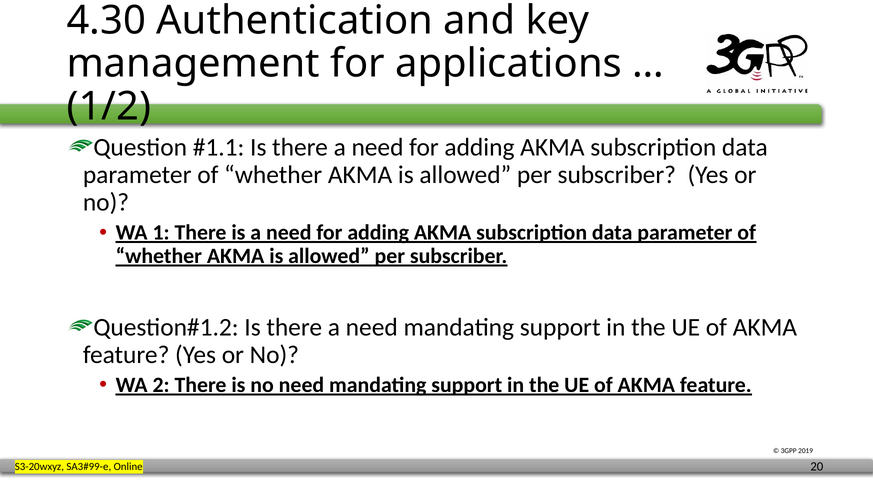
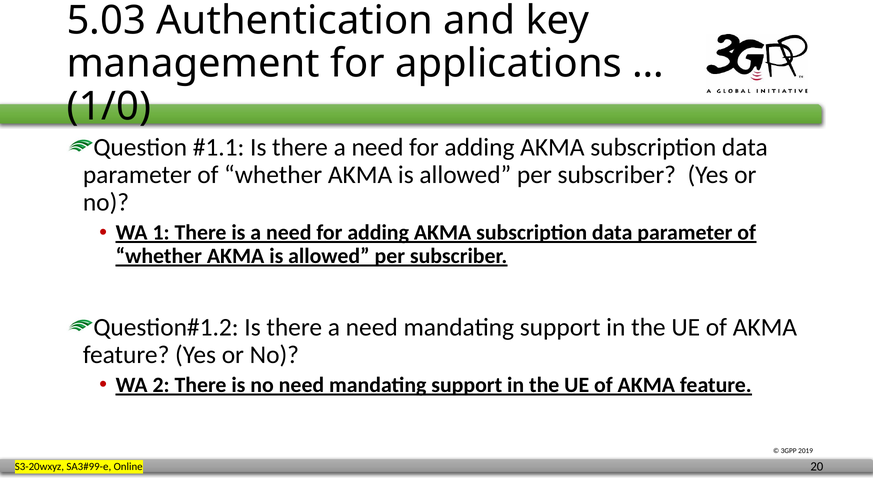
4.30: 4.30 -> 5.03 (106, 20)
1/2: 1/2 -> 1/0 (109, 107)
